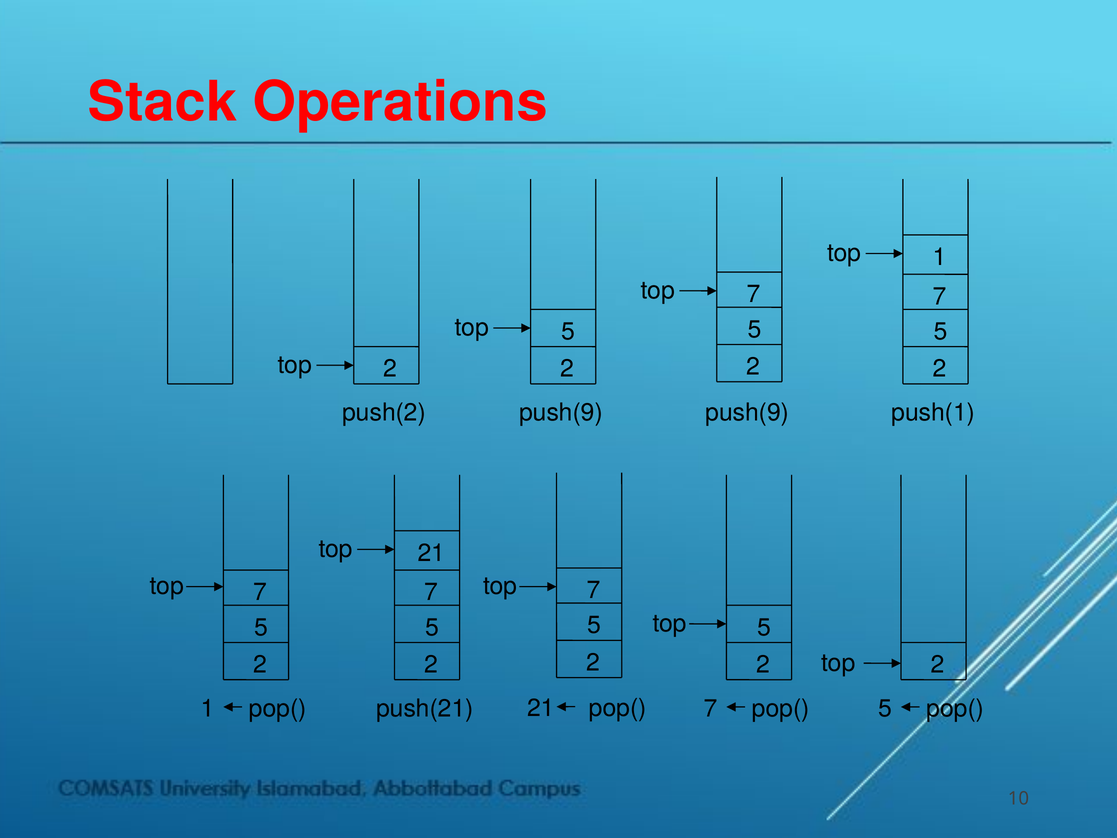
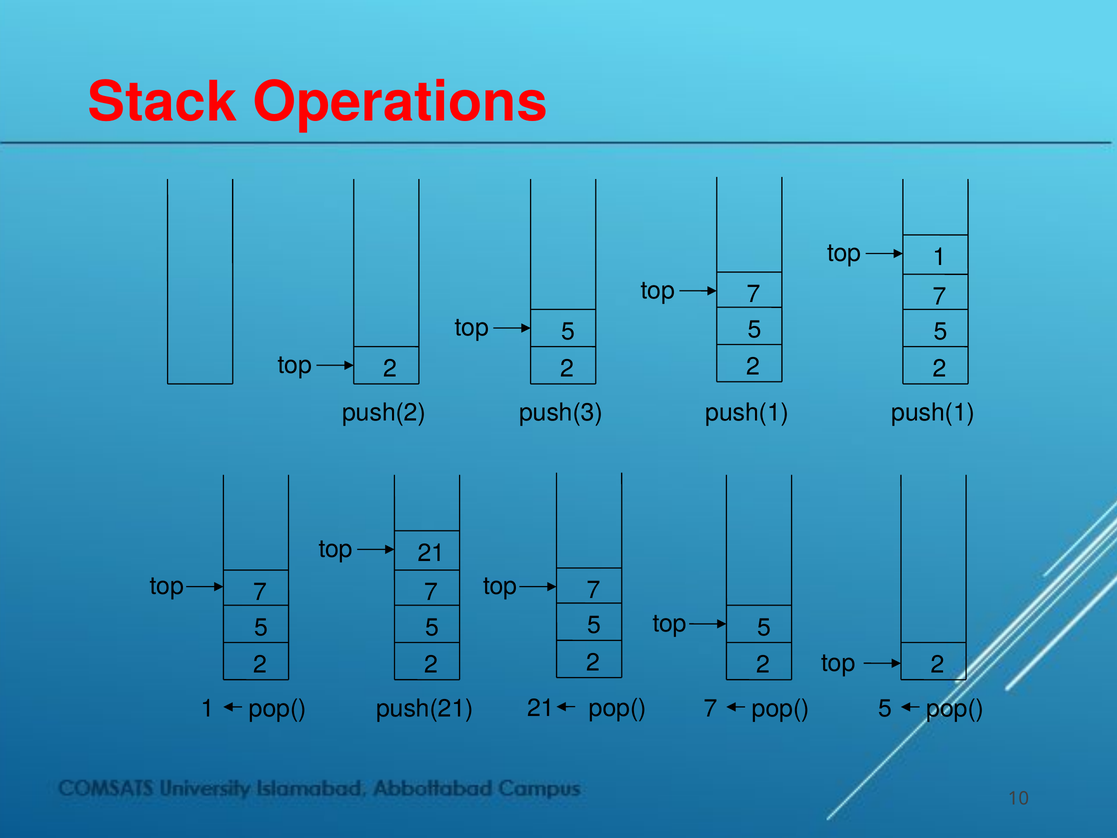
push(9: push(9 -> push(1 (747, 412)
push(9: push(9 -> push(3 (561, 412)
